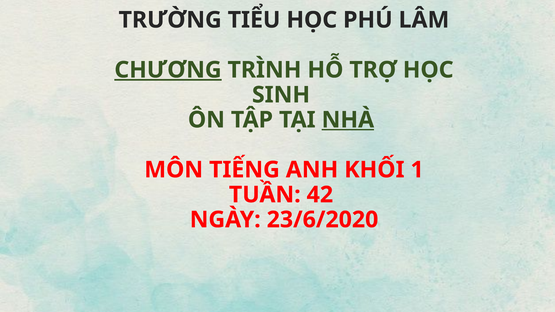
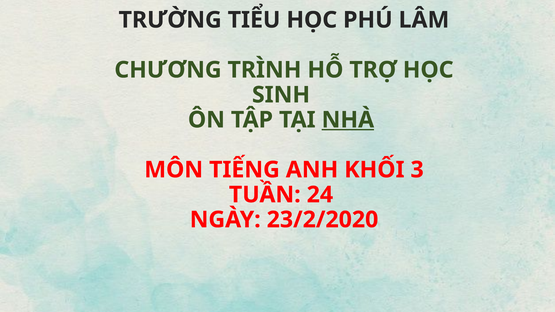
CHƯƠNG underline: present -> none (168, 70)
1: 1 -> 3 (417, 170)
42: 42 -> 24 (320, 195)
23/6/2020: 23/6/2020 -> 23/2/2020 (322, 220)
